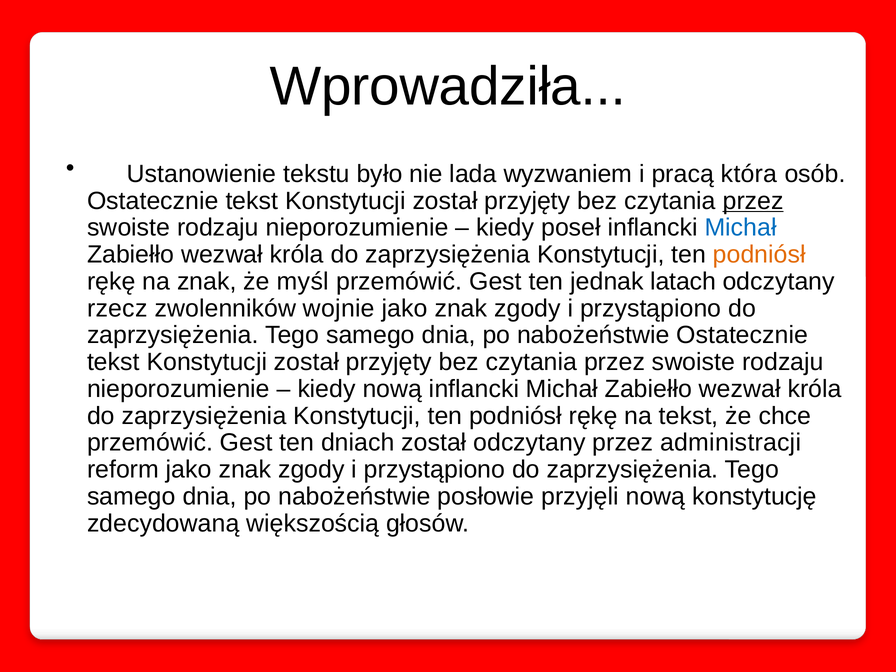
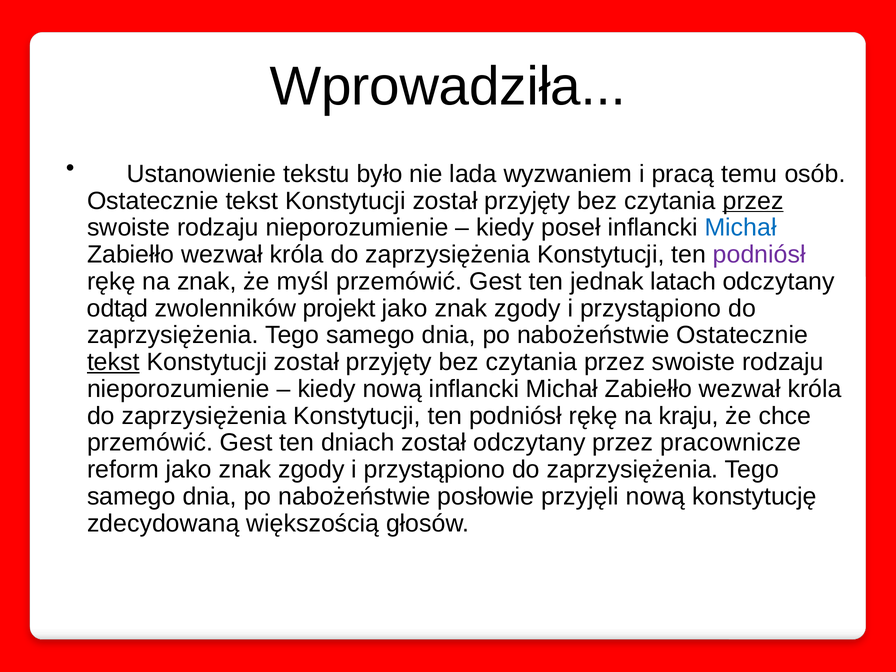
która: która -> temu (749, 174)
podniósł colour: orange -> purple (759, 255)
rzecz: rzecz -> odtąd (118, 308)
wojnie: wojnie -> projekt (339, 308)
tekst underline: none -> present (113, 362)
na tekst: tekst -> kraju (689, 416)
administracji: administracji -> pracownicze (731, 443)
